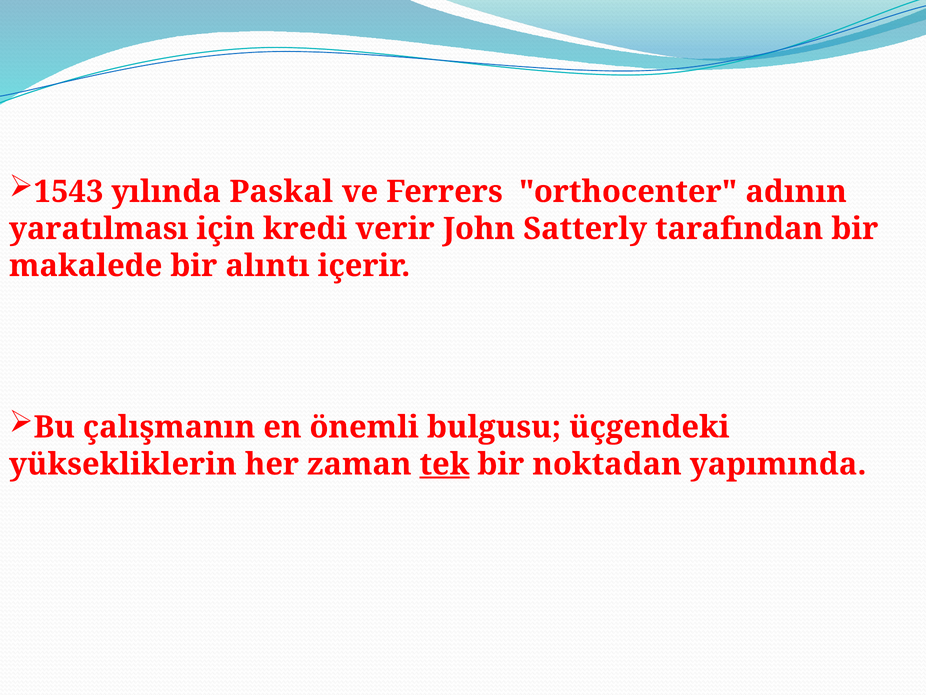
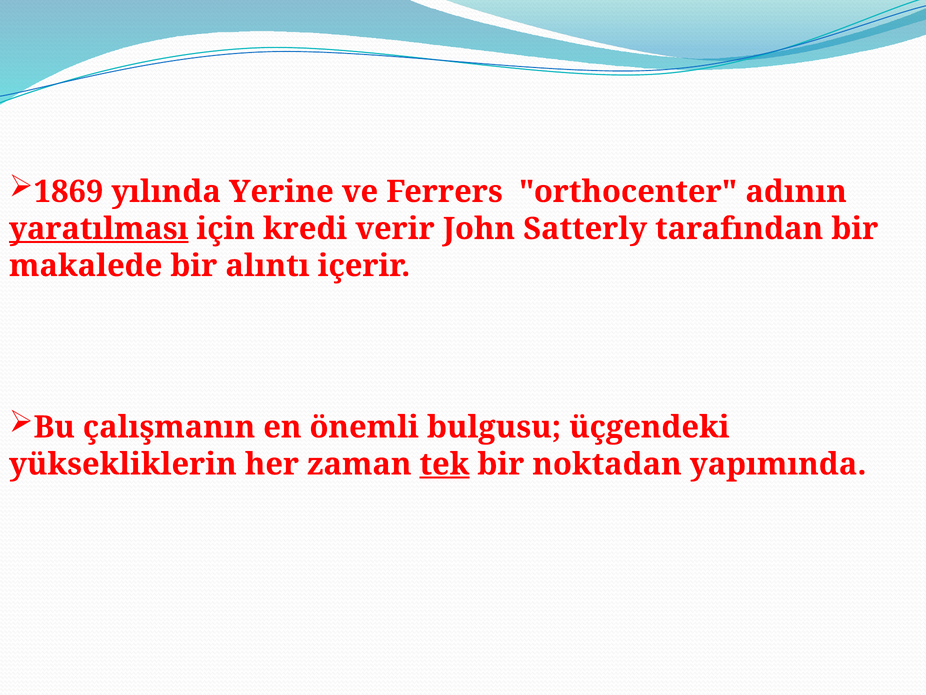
1543: 1543 -> 1869 (68, 192)
Paskal: Paskal -> Yerine (281, 192)
yaratılması underline: none -> present (99, 229)
